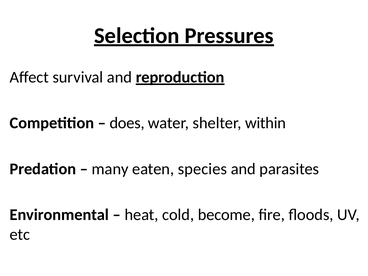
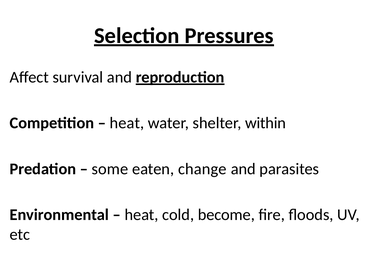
does: does -> heat (127, 123)
many: many -> some (110, 169)
species: species -> change (202, 169)
